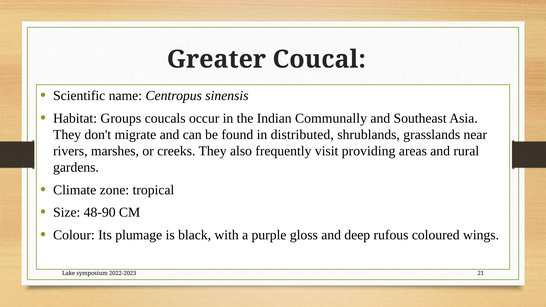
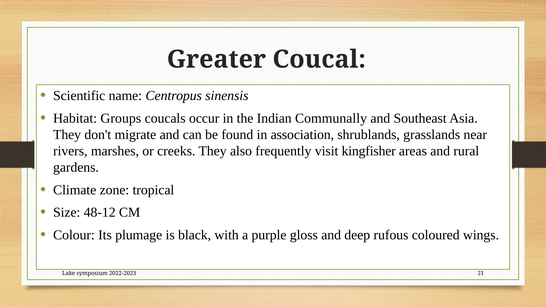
distributed: distributed -> association (302, 135)
providing: providing -> kingfisher (369, 151)
48-90: 48-90 -> 48-12 (100, 213)
